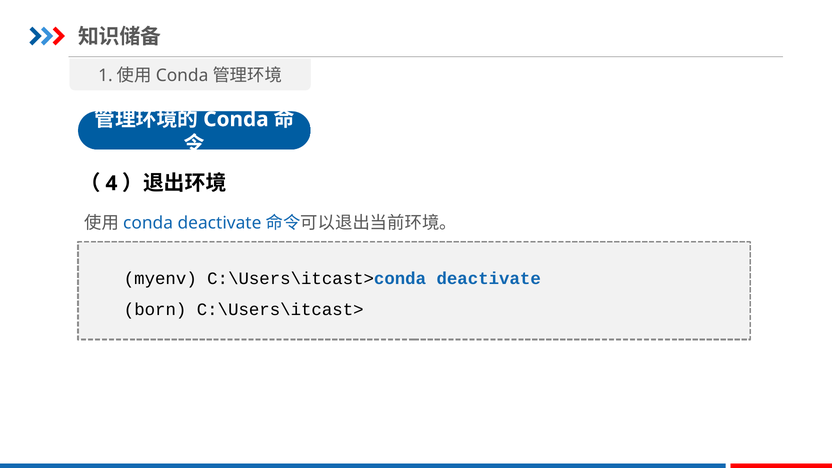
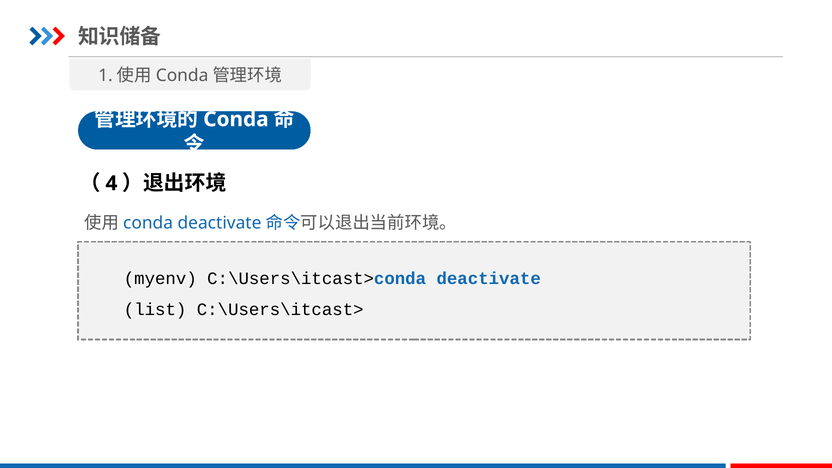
born: born -> list (155, 310)
